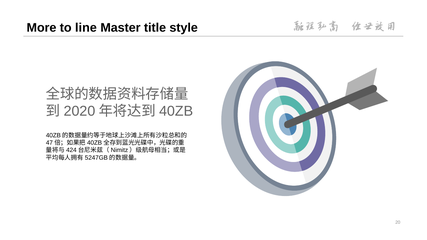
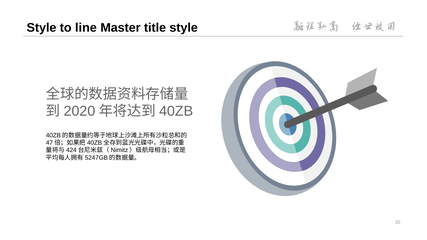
More: More -> Style (42, 28)
